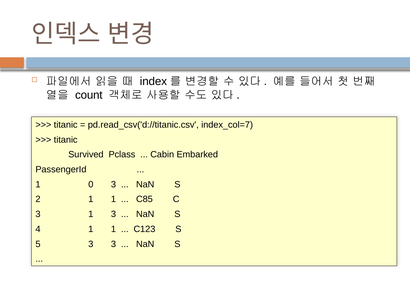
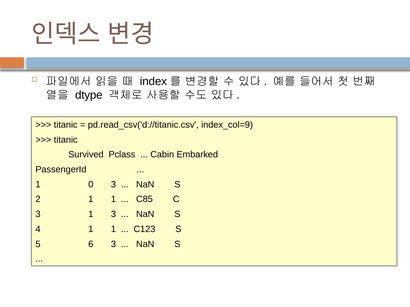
count: count -> dtype (89, 95)
index_col=7: index_col=7 -> index_col=9 (227, 125)
5 3: 3 -> 6 (91, 244)
